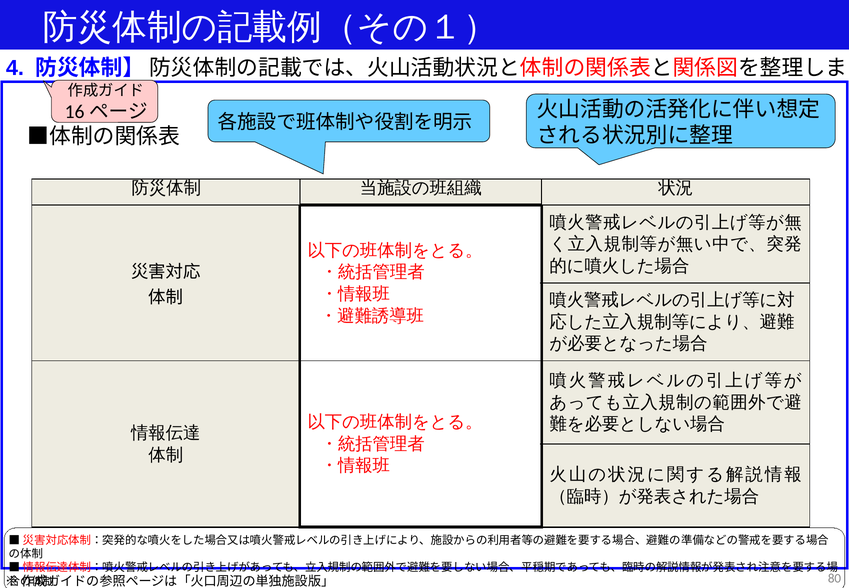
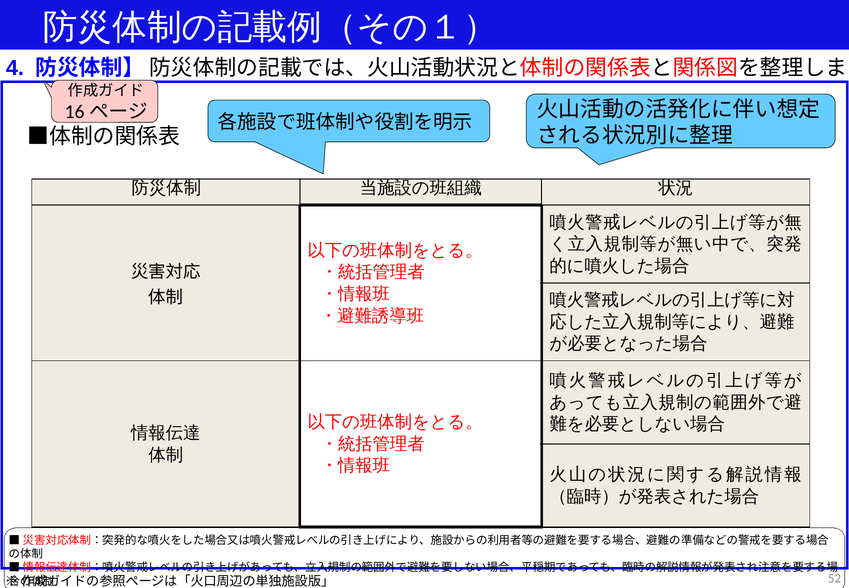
80: 80 -> 52 (835, 578)
